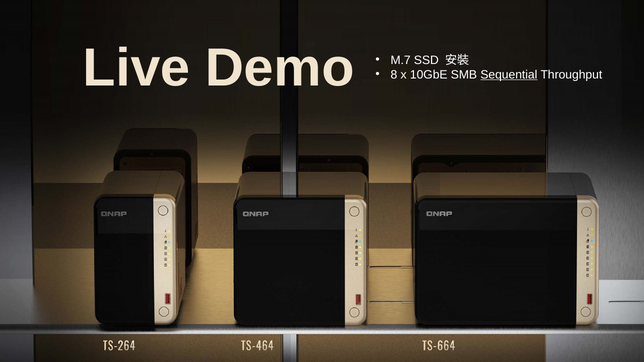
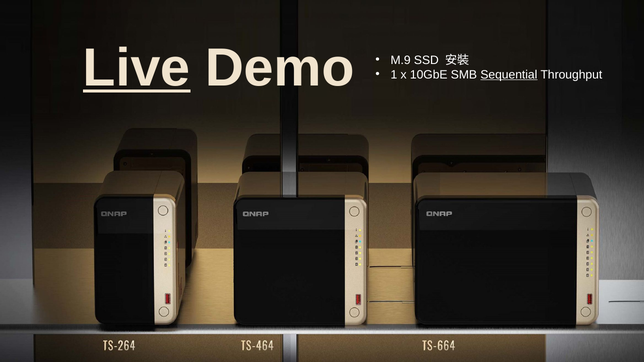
Live underline: none -> present (137, 68)
M.7: M.7 -> M.9 (401, 60)
8: 8 -> 1 (394, 75)
